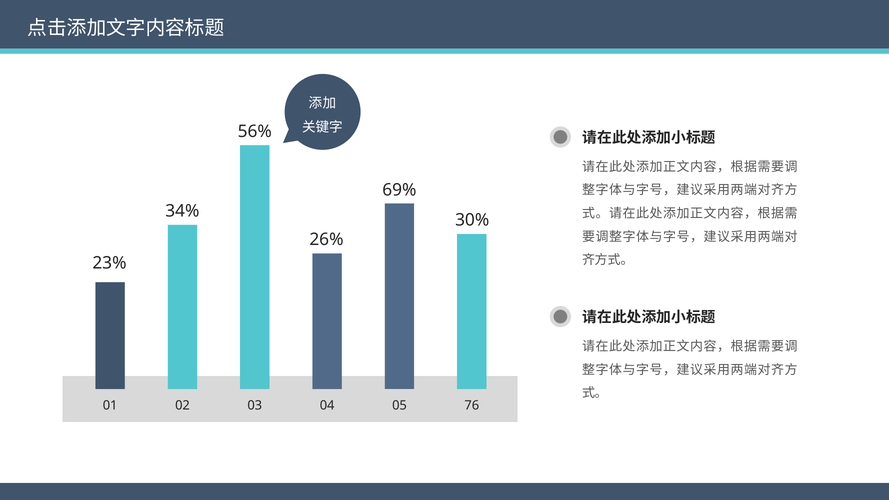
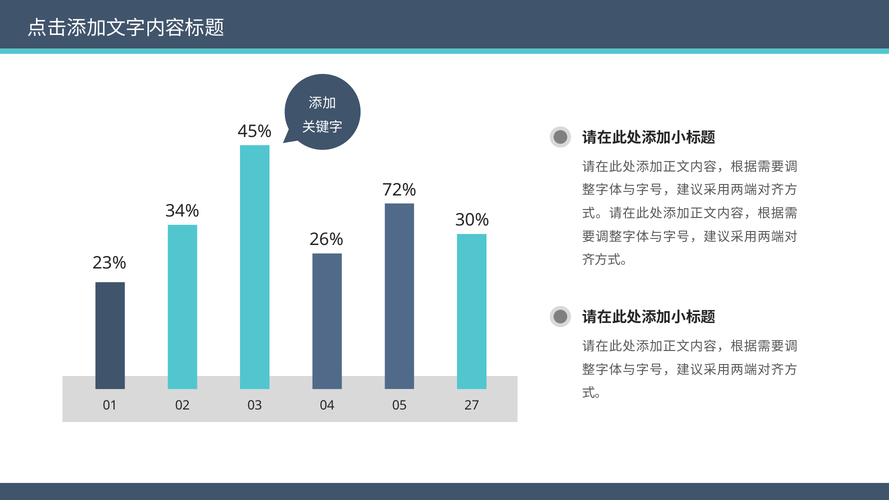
56%: 56% -> 45% (255, 132)
69%: 69% -> 72% (399, 190)
76: 76 -> 27 (472, 406)
